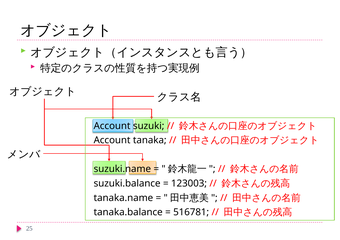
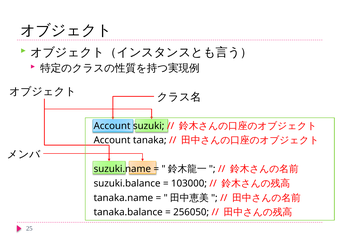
123003: 123003 -> 103000 (189, 184)
516781: 516781 -> 256050 (191, 213)
